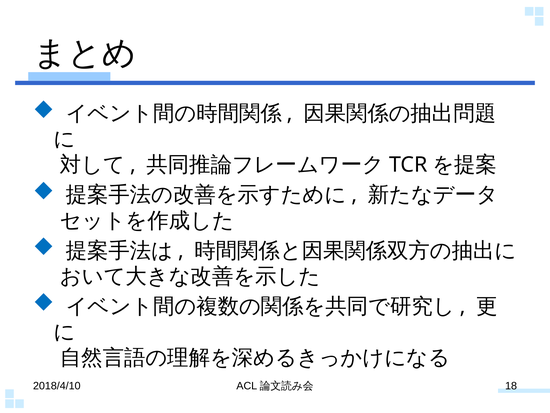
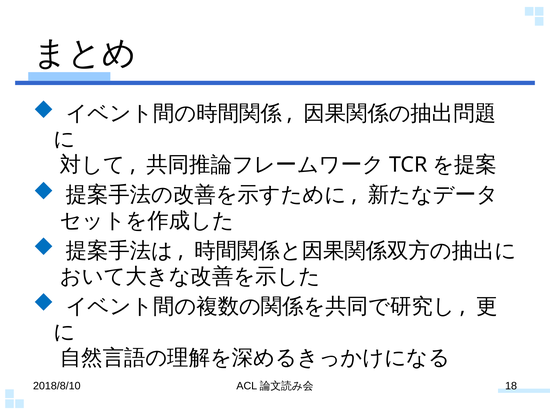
2018/4/10: 2018/4/10 -> 2018/8/10 (57, 386)
